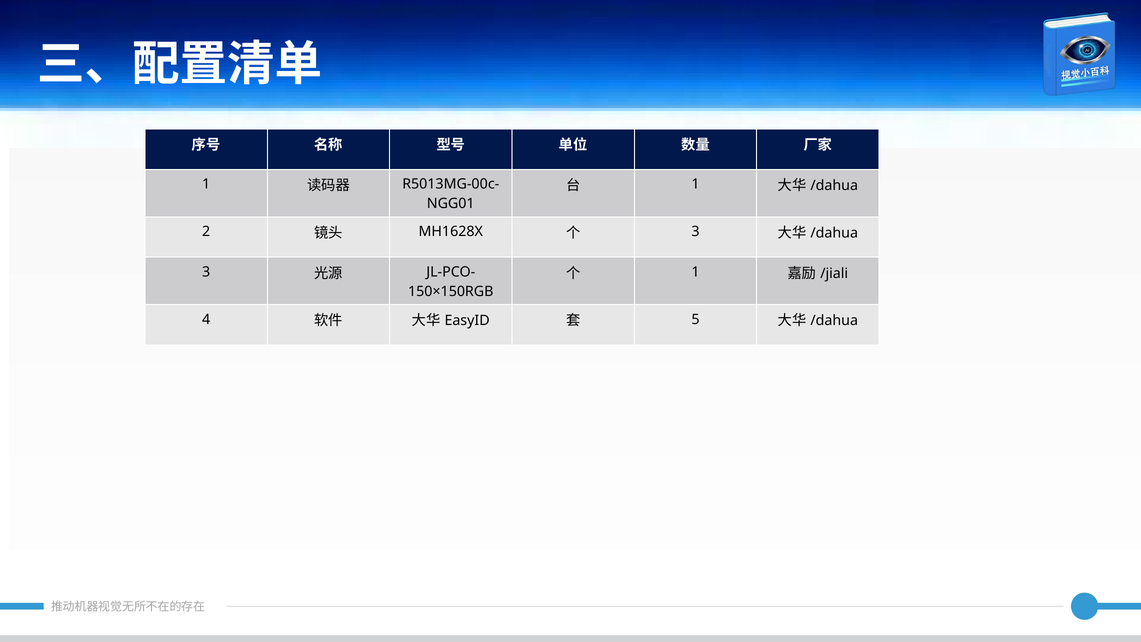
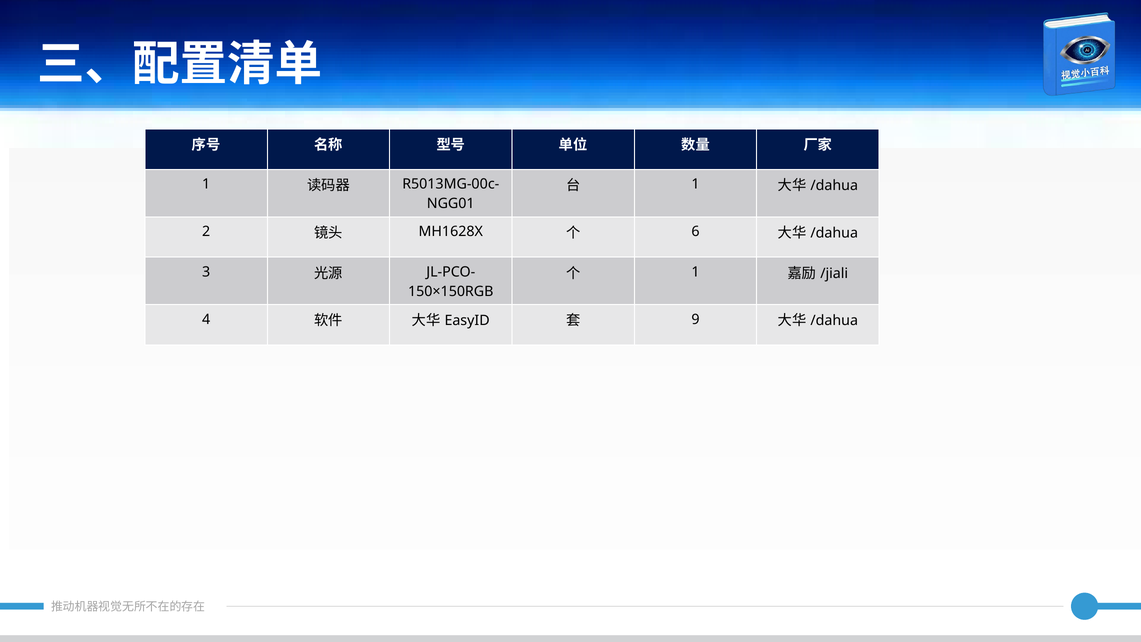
3: 3 -> 6 (696, 232)
5: 5 -> 9 (696, 319)
